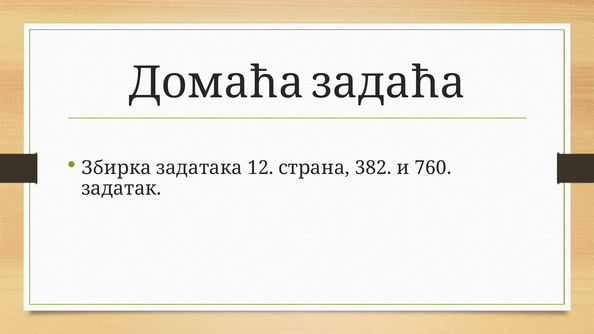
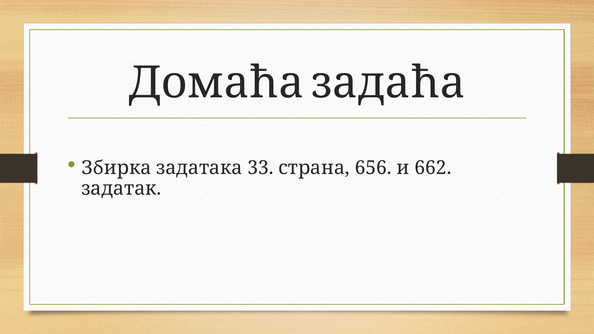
12: 12 -> 33 (260, 168)
382: 382 -> 656 (373, 168)
760: 760 -> 662 (433, 168)
